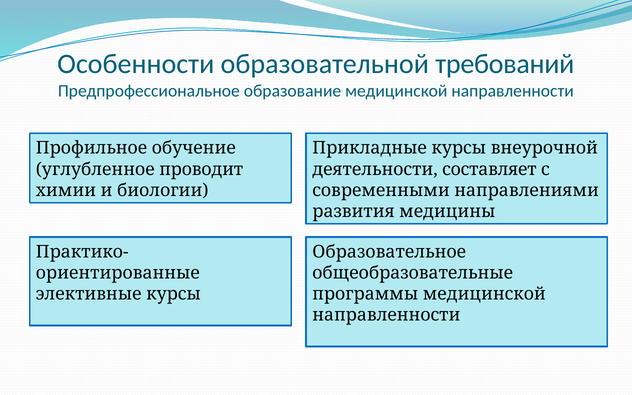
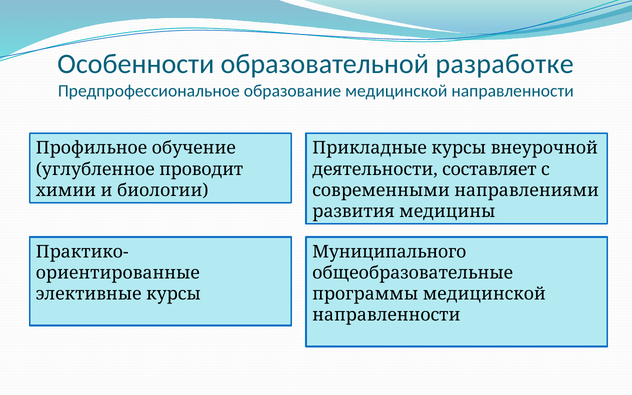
требований: требований -> разработке (505, 64)
Образовательное: Образовательное -> Муниципального (389, 252)
